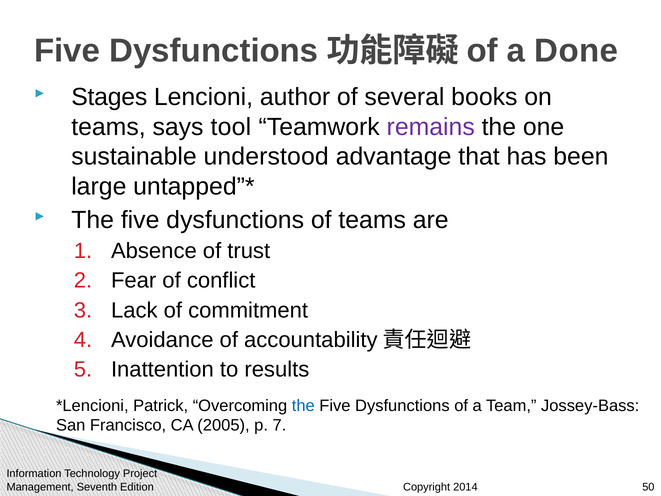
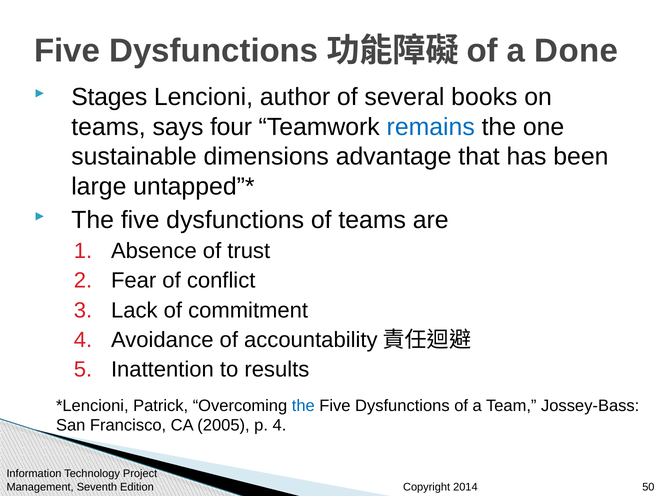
tool: tool -> four (231, 127)
remains colour: purple -> blue (431, 127)
understood: understood -> dimensions (266, 157)
p 7: 7 -> 4 (279, 425)
